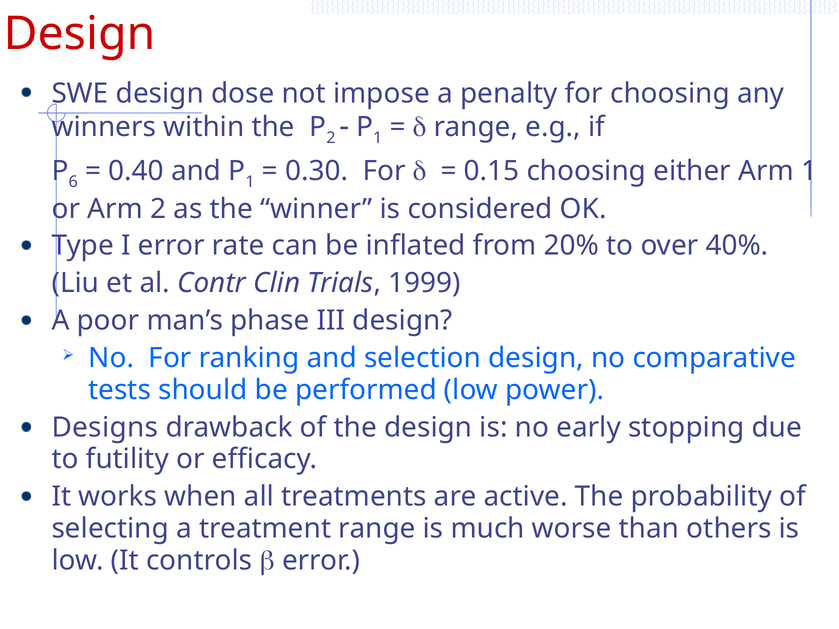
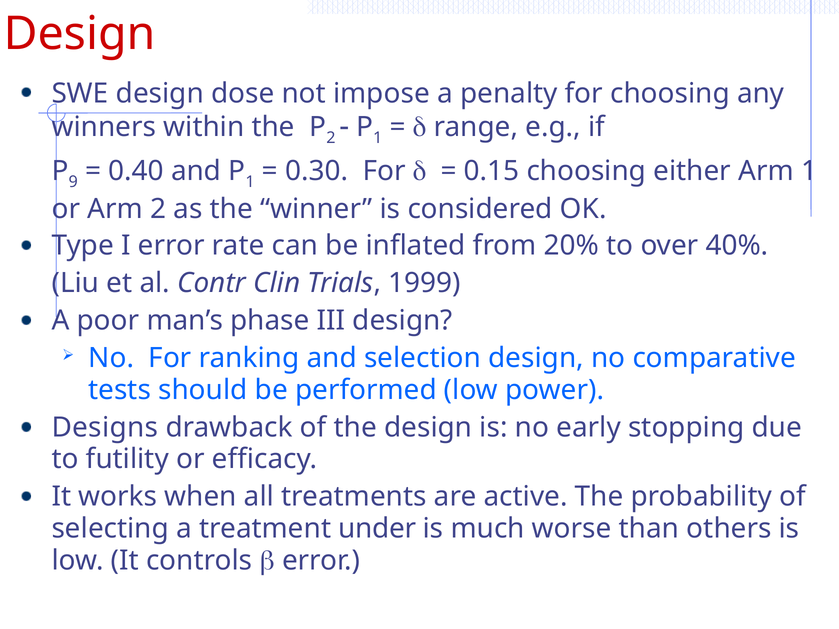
6: 6 -> 9 (73, 182)
treatment range: range -> under (377, 529)
